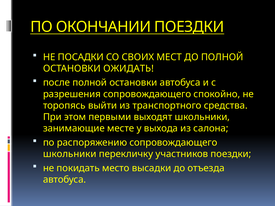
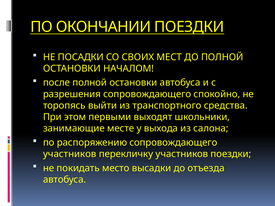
ОЖИДАТЬ: ОЖИДАТЬ -> НАЧАЛОМ (129, 69)
школьники: школьники -> участников (70, 154)
